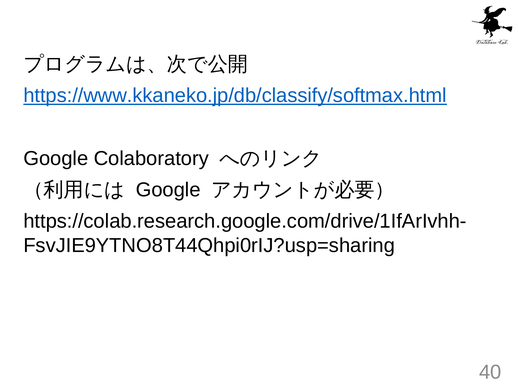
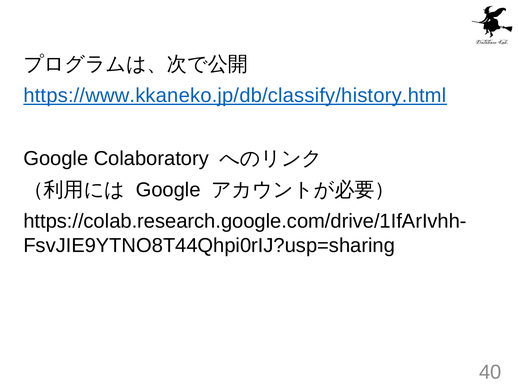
https://www.kkaneko.jp/db/classify/softmax.html: https://www.kkaneko.jp/db/classify/softmax.html -> https://www.kkaneko.jp/db/classify/history.html (235, 95)
